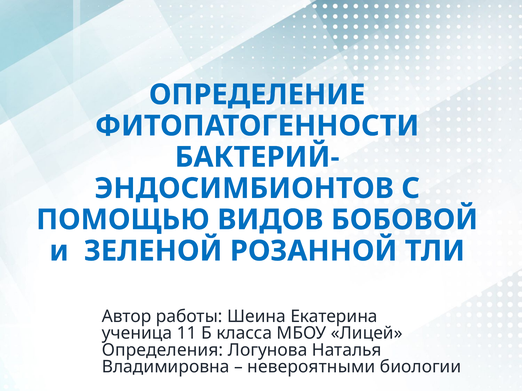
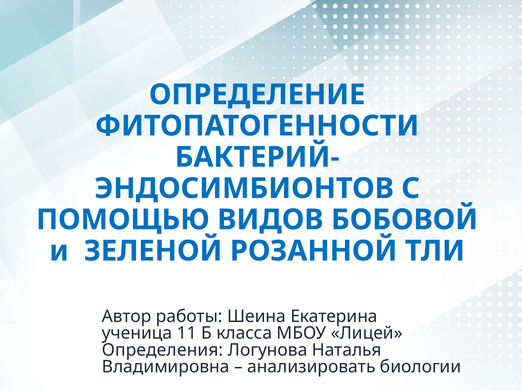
невероятными: невероятными -> анализировать (311, 367)
